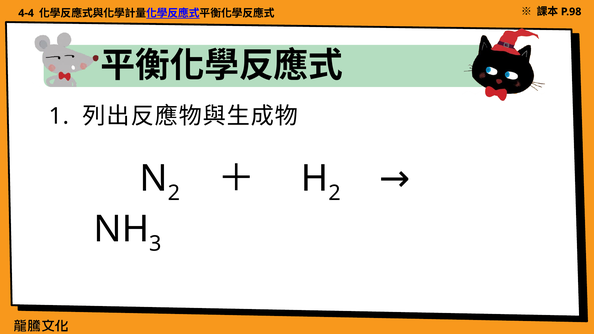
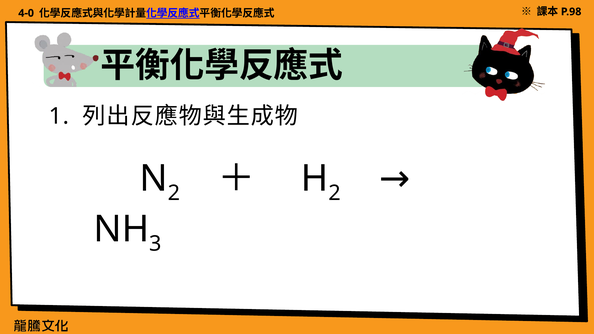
4-4: 4-4 -> 4-0 (26, 13)
